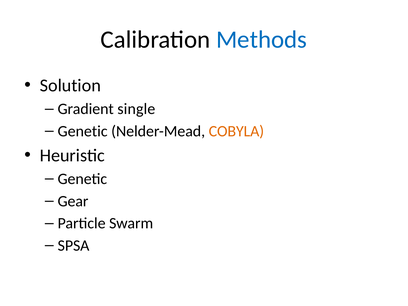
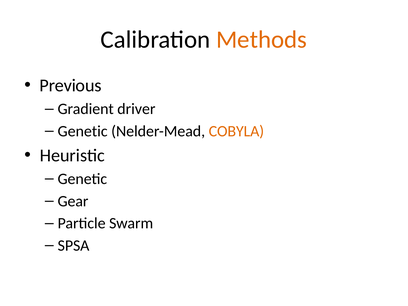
Methods colour: blue -> orange (262, 39)
Solution: Solution -> Previous (70, 86)
single: single -> driver (136, 109)
